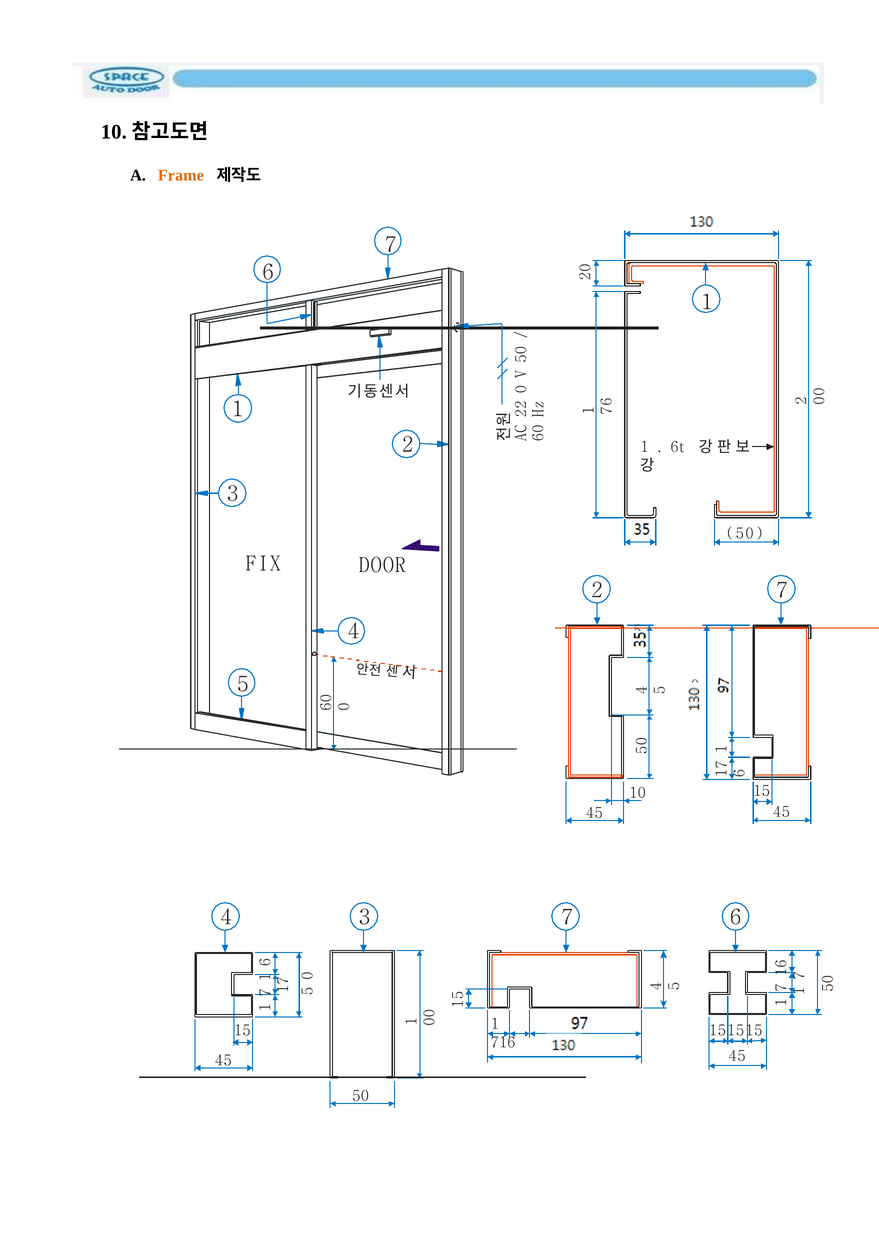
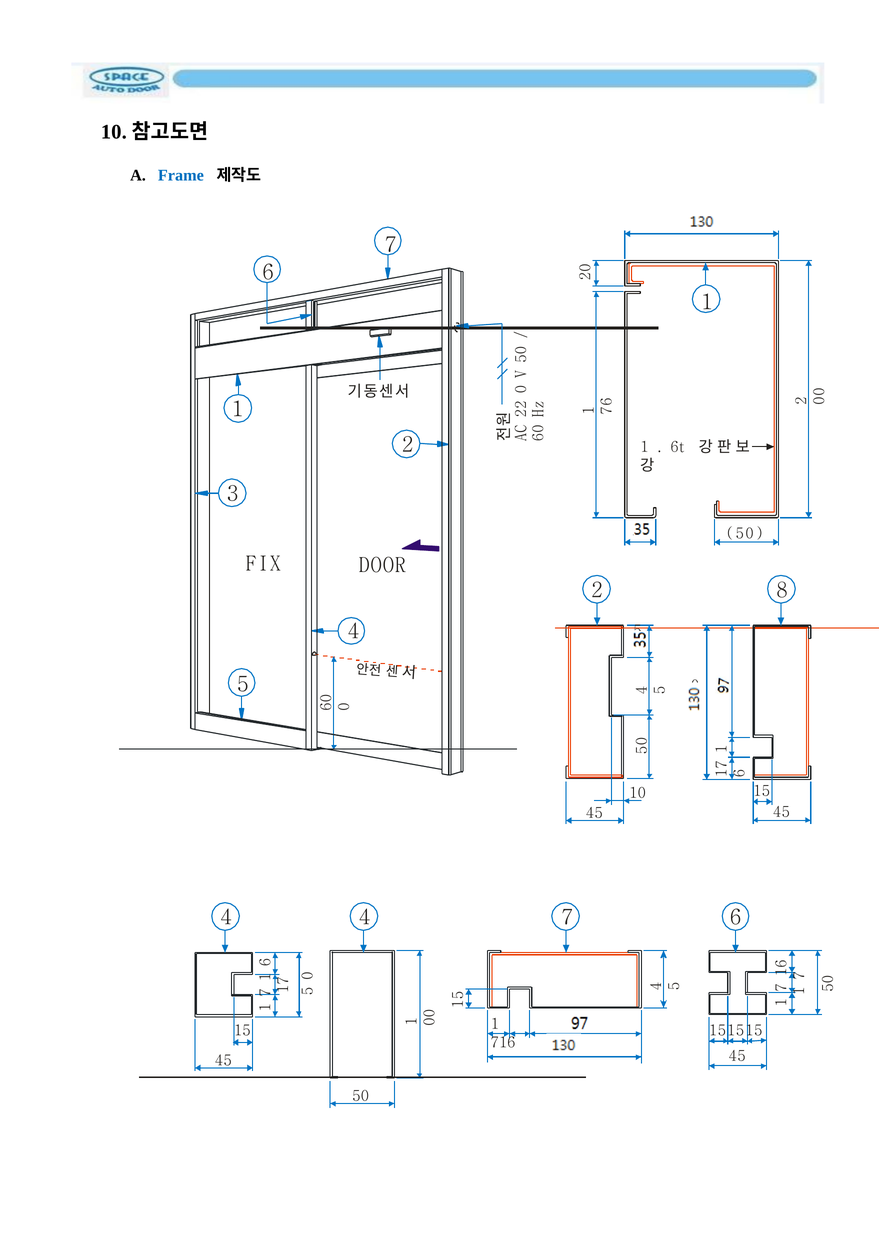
Frame colour: orange -> blue (181, 175)
2 7: 7 -> 8 (782, 590)
4 3: 3 -> 4 (365, 917)
